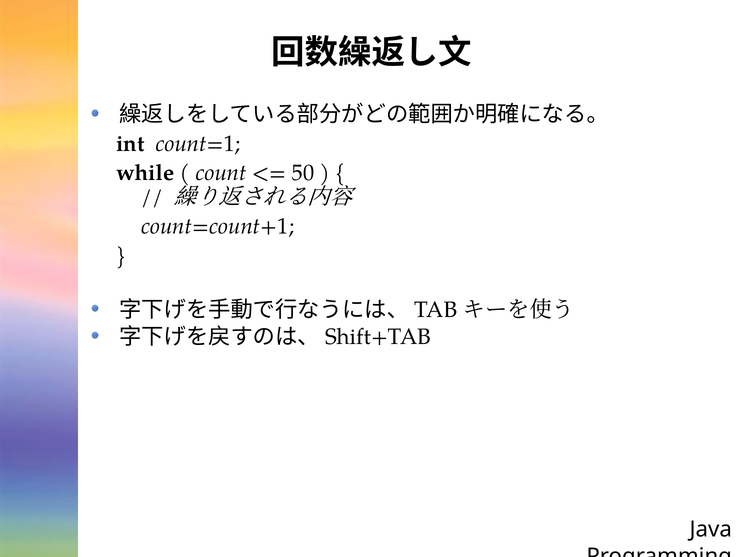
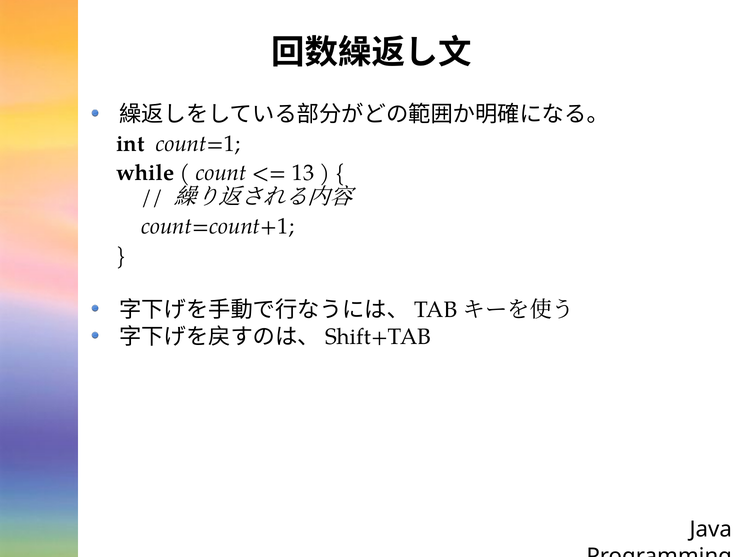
50: 50 -> 13 (303, 173)
